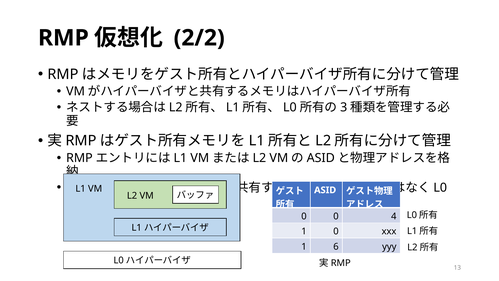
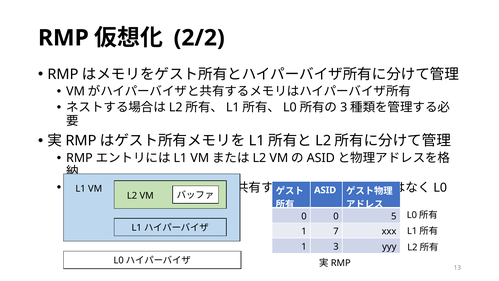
4: 4 -> 5 (394, 216)
1 0: 0 -> 7 (336, 231)
1 6: 6 -> 3 (336, 246)
